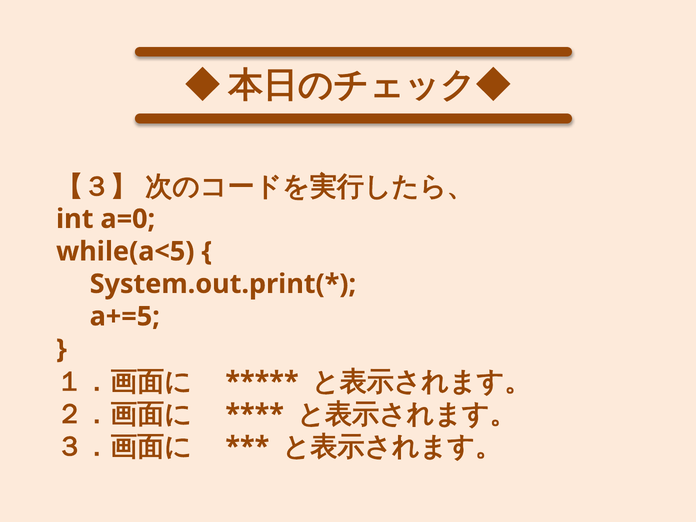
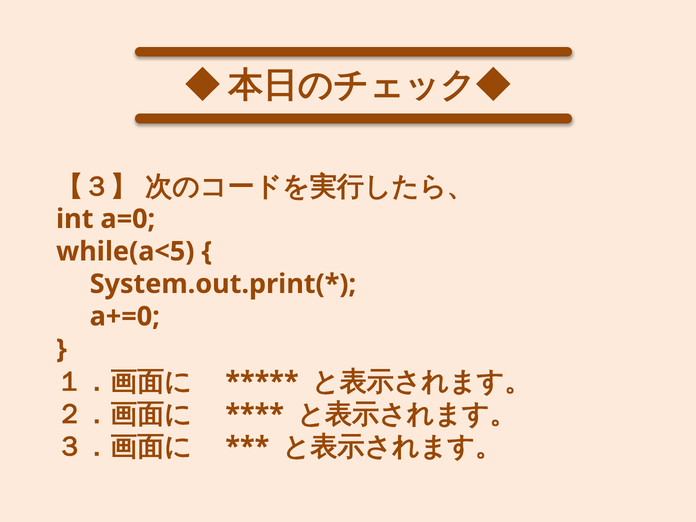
a+=5: a+=5 -> a+=0 (125, 316)
